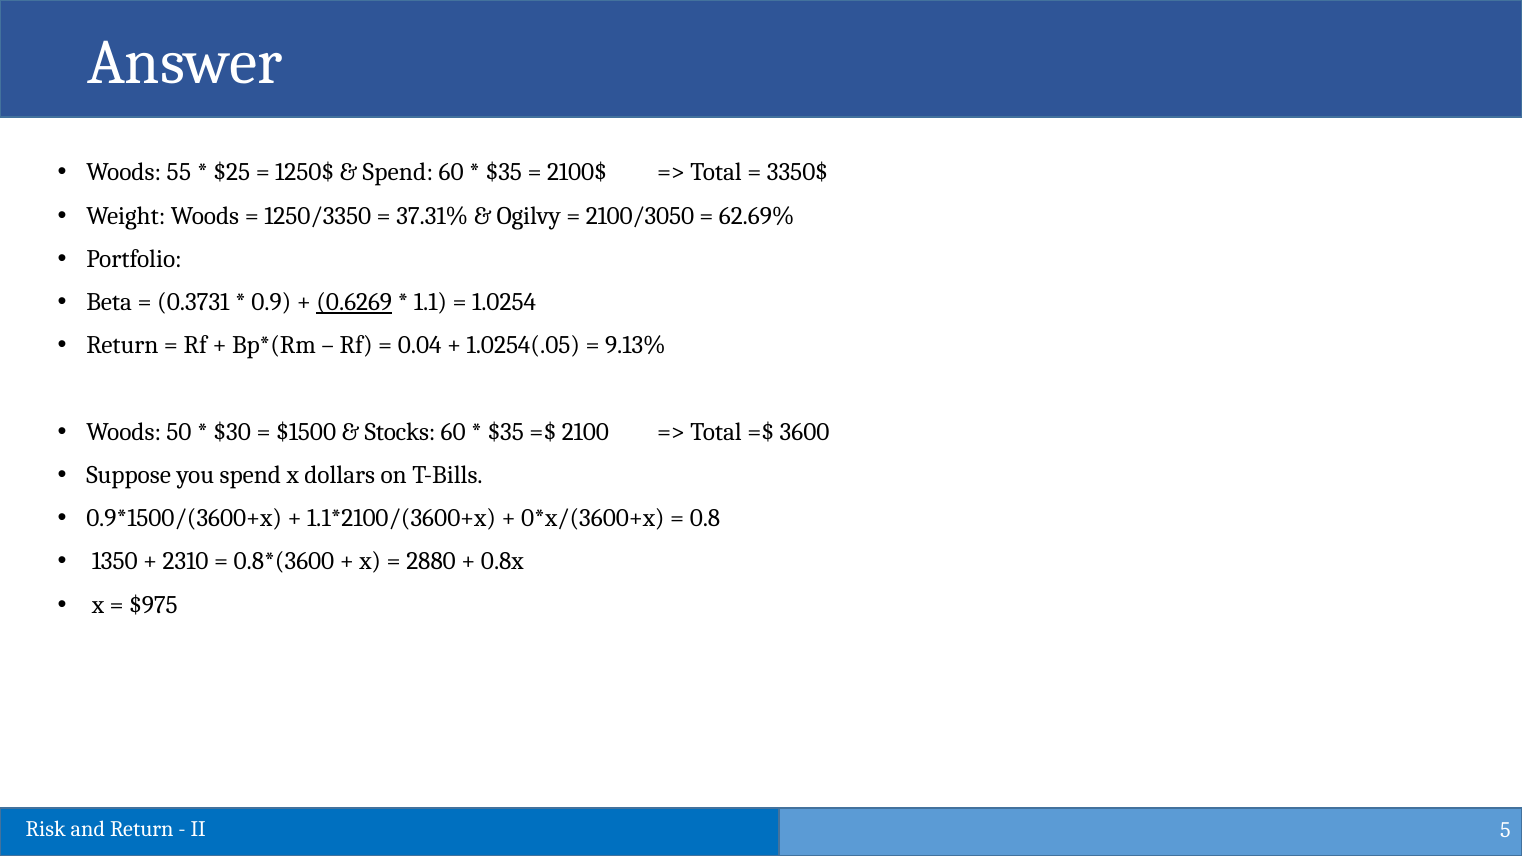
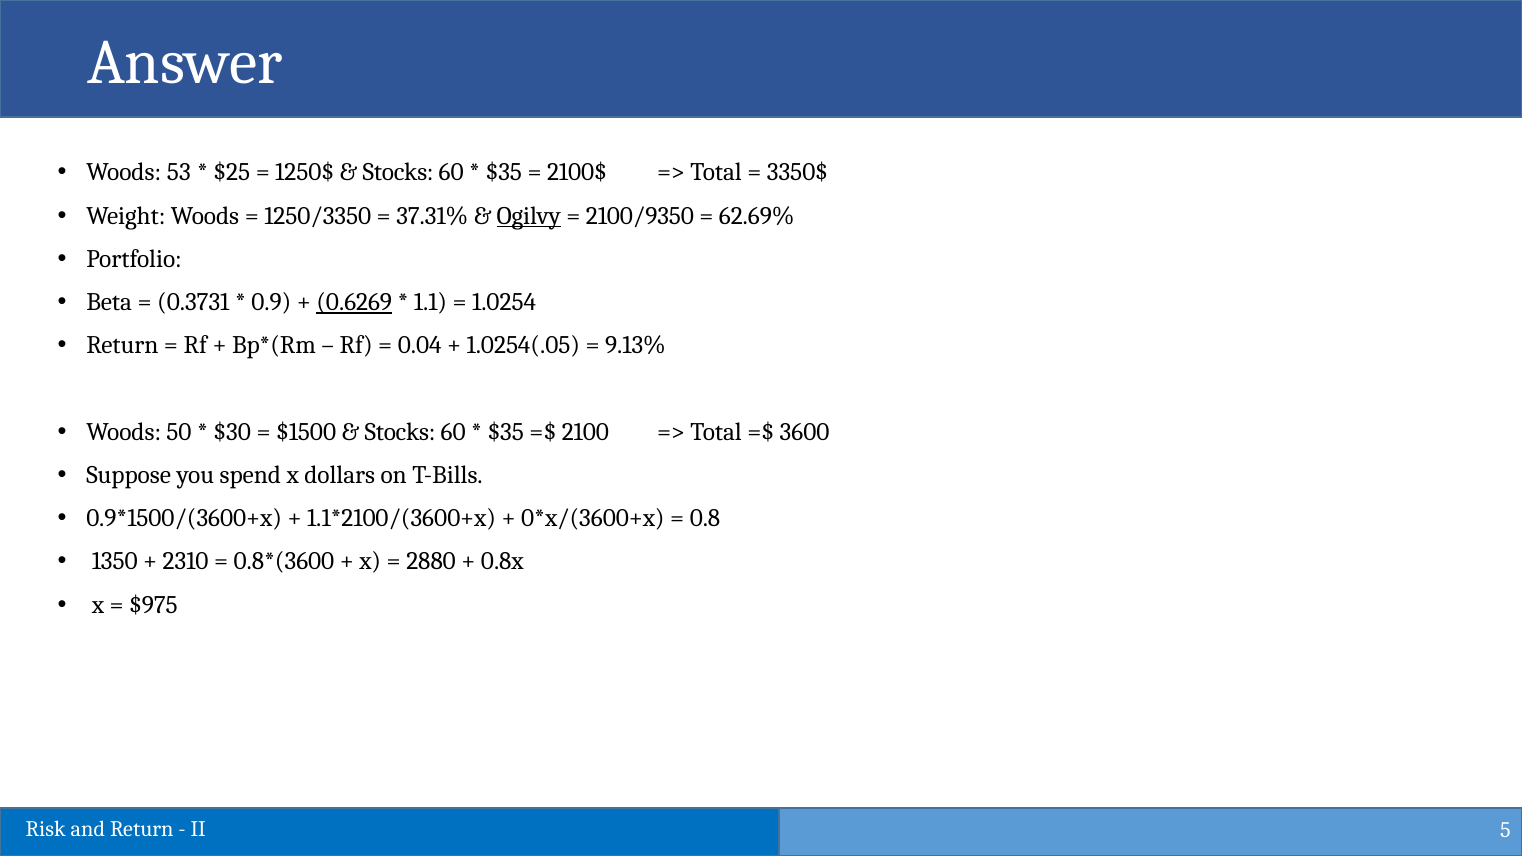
55: 55 -> 53 (179, 173)
Spend: Spend -> Stocks (398, 173)
Ogilvy underline: none -> present (529, 216)
2100/3050: 2100/3050 -> 2100/9350 (640, 216)
